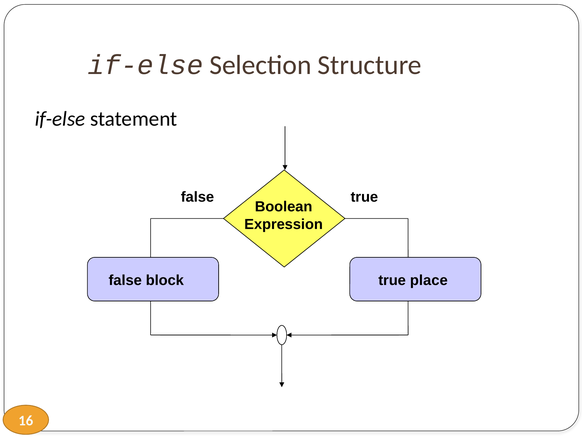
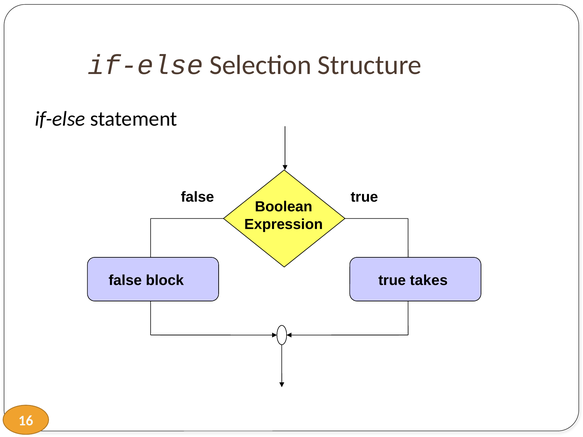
place: place -> takes (429, 281)
